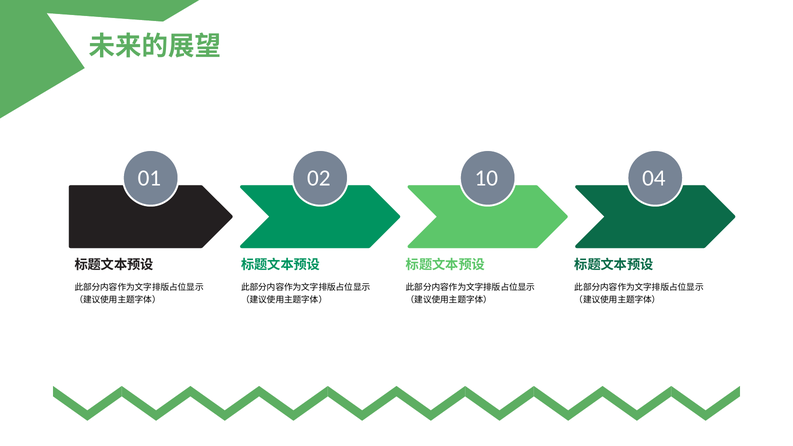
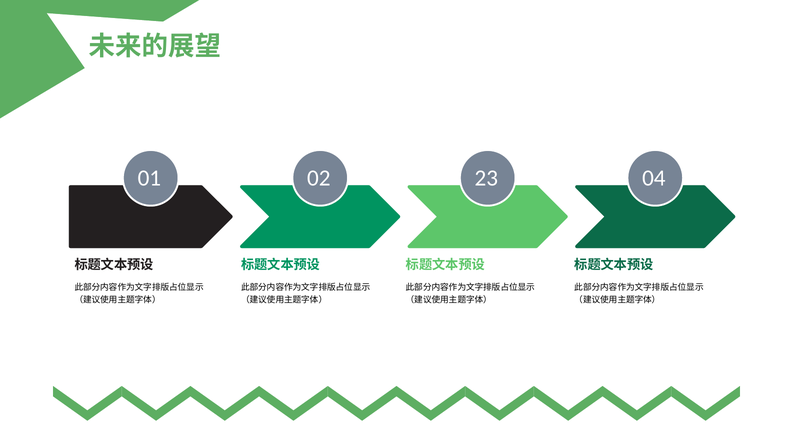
10: 10 -> 23 (486, 178)
